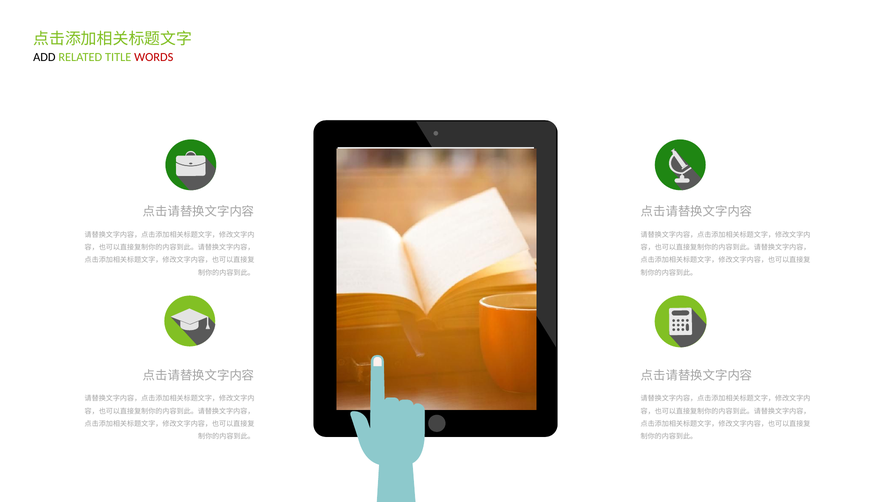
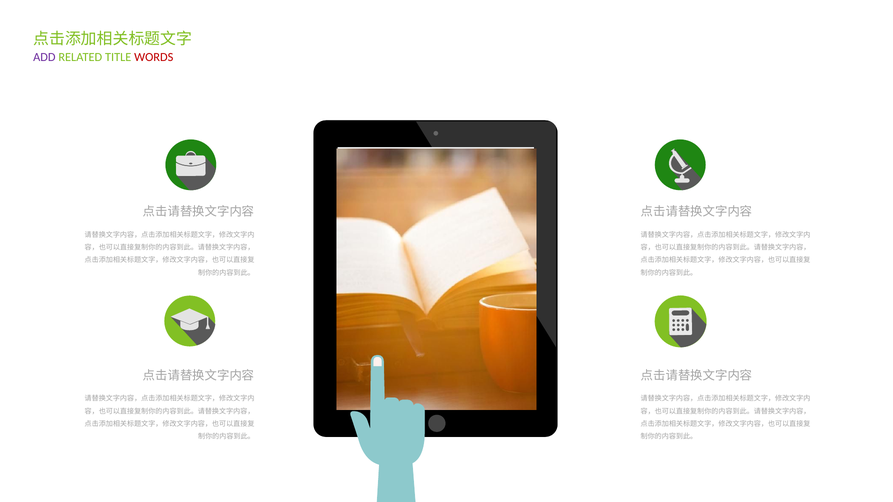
ADD colour: black -> purple (44, 57)
